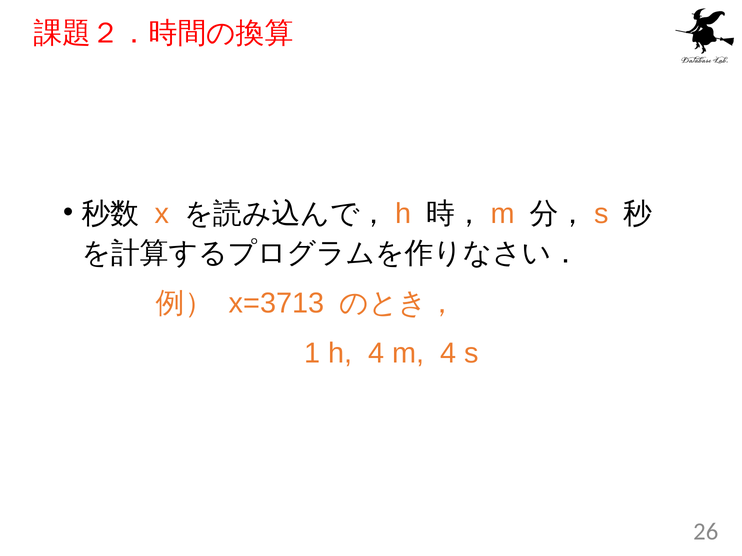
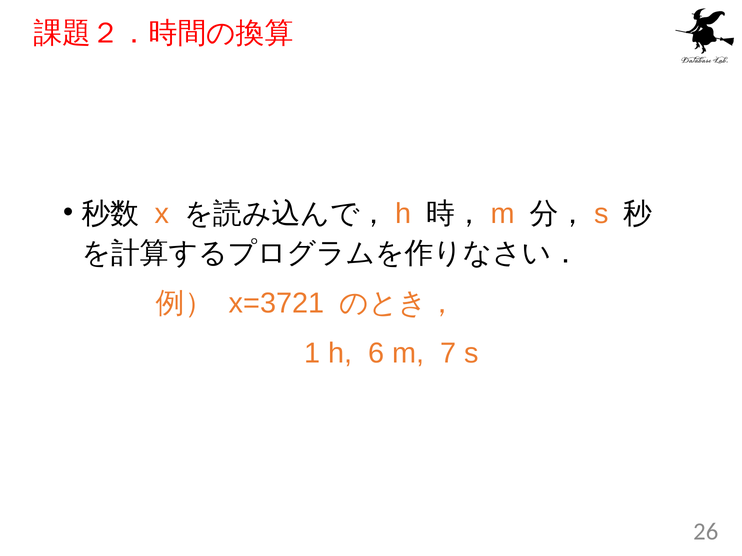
x=3713: x=3713 -> x=3721 (277, 304)
h 4: 4 -> 6 (376, 354)
m 4: 4 -> 7 (448, 354)
